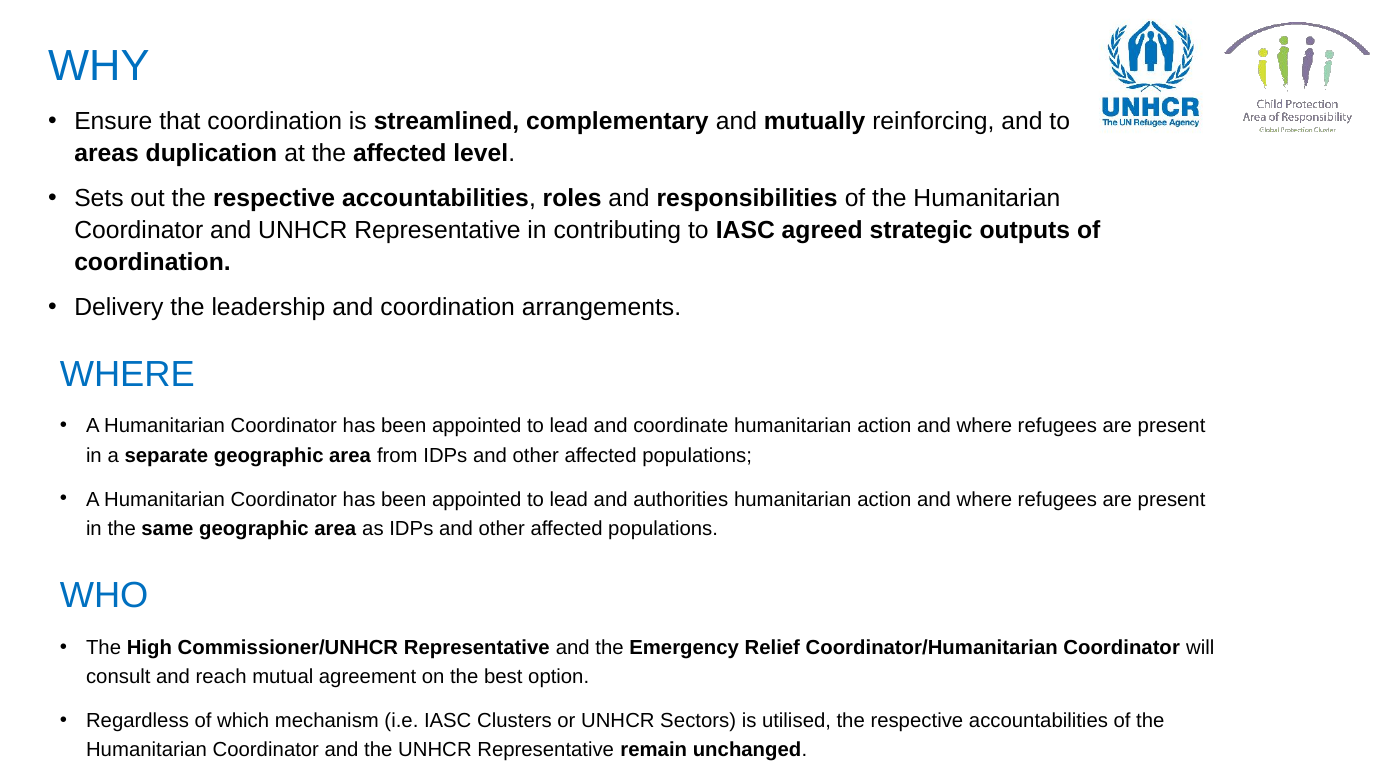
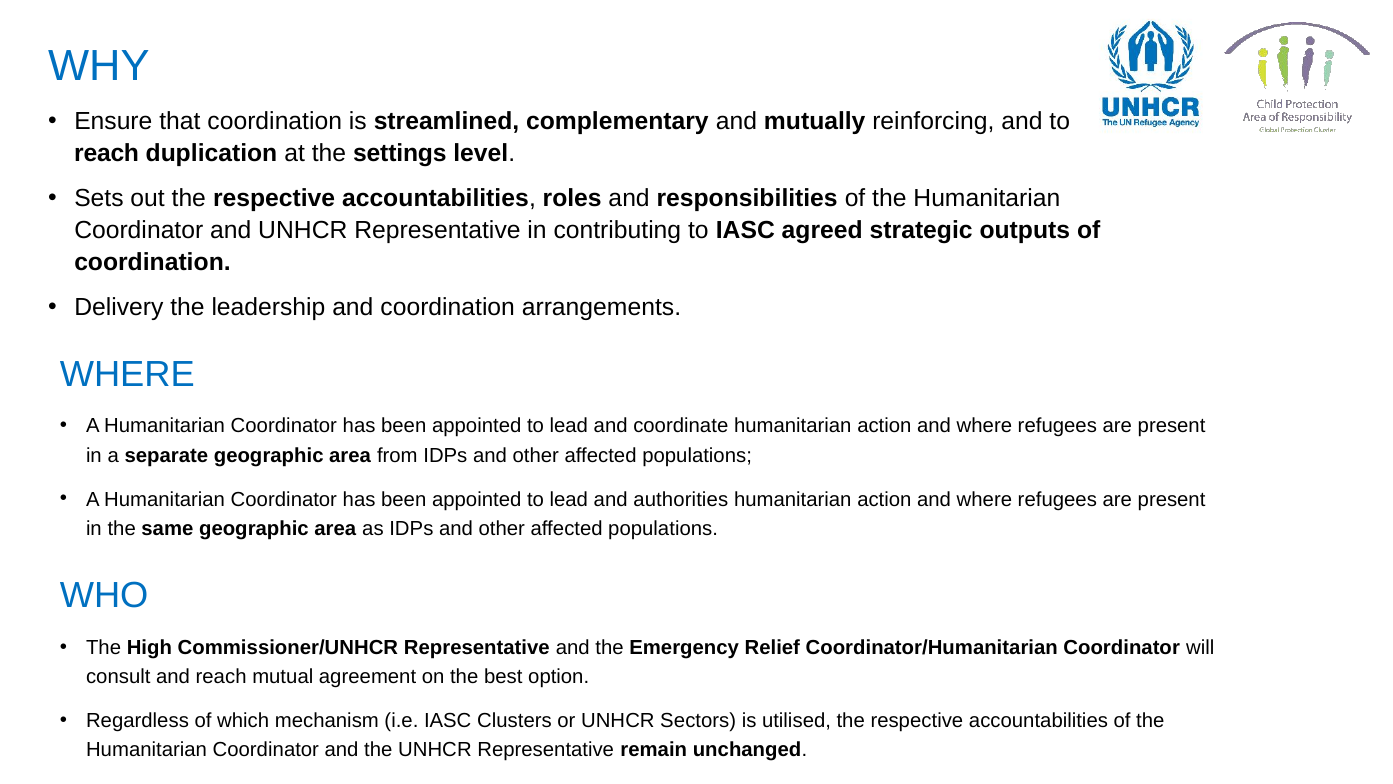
areas: areas -> reach (107, 154)
the affected: affected -> settings (400, 154)
